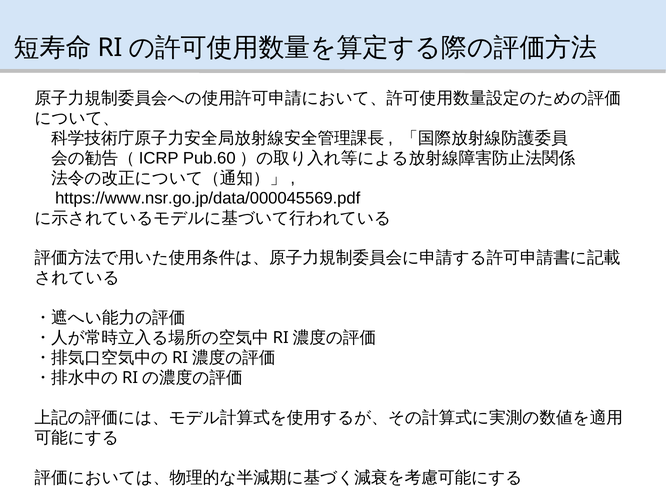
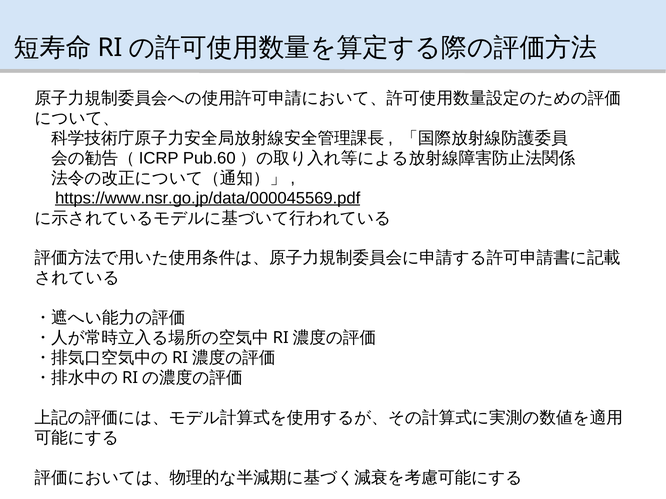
https://www.nsr.go.jp/data/000045569.pdf underline: none -> present (208, 198)
